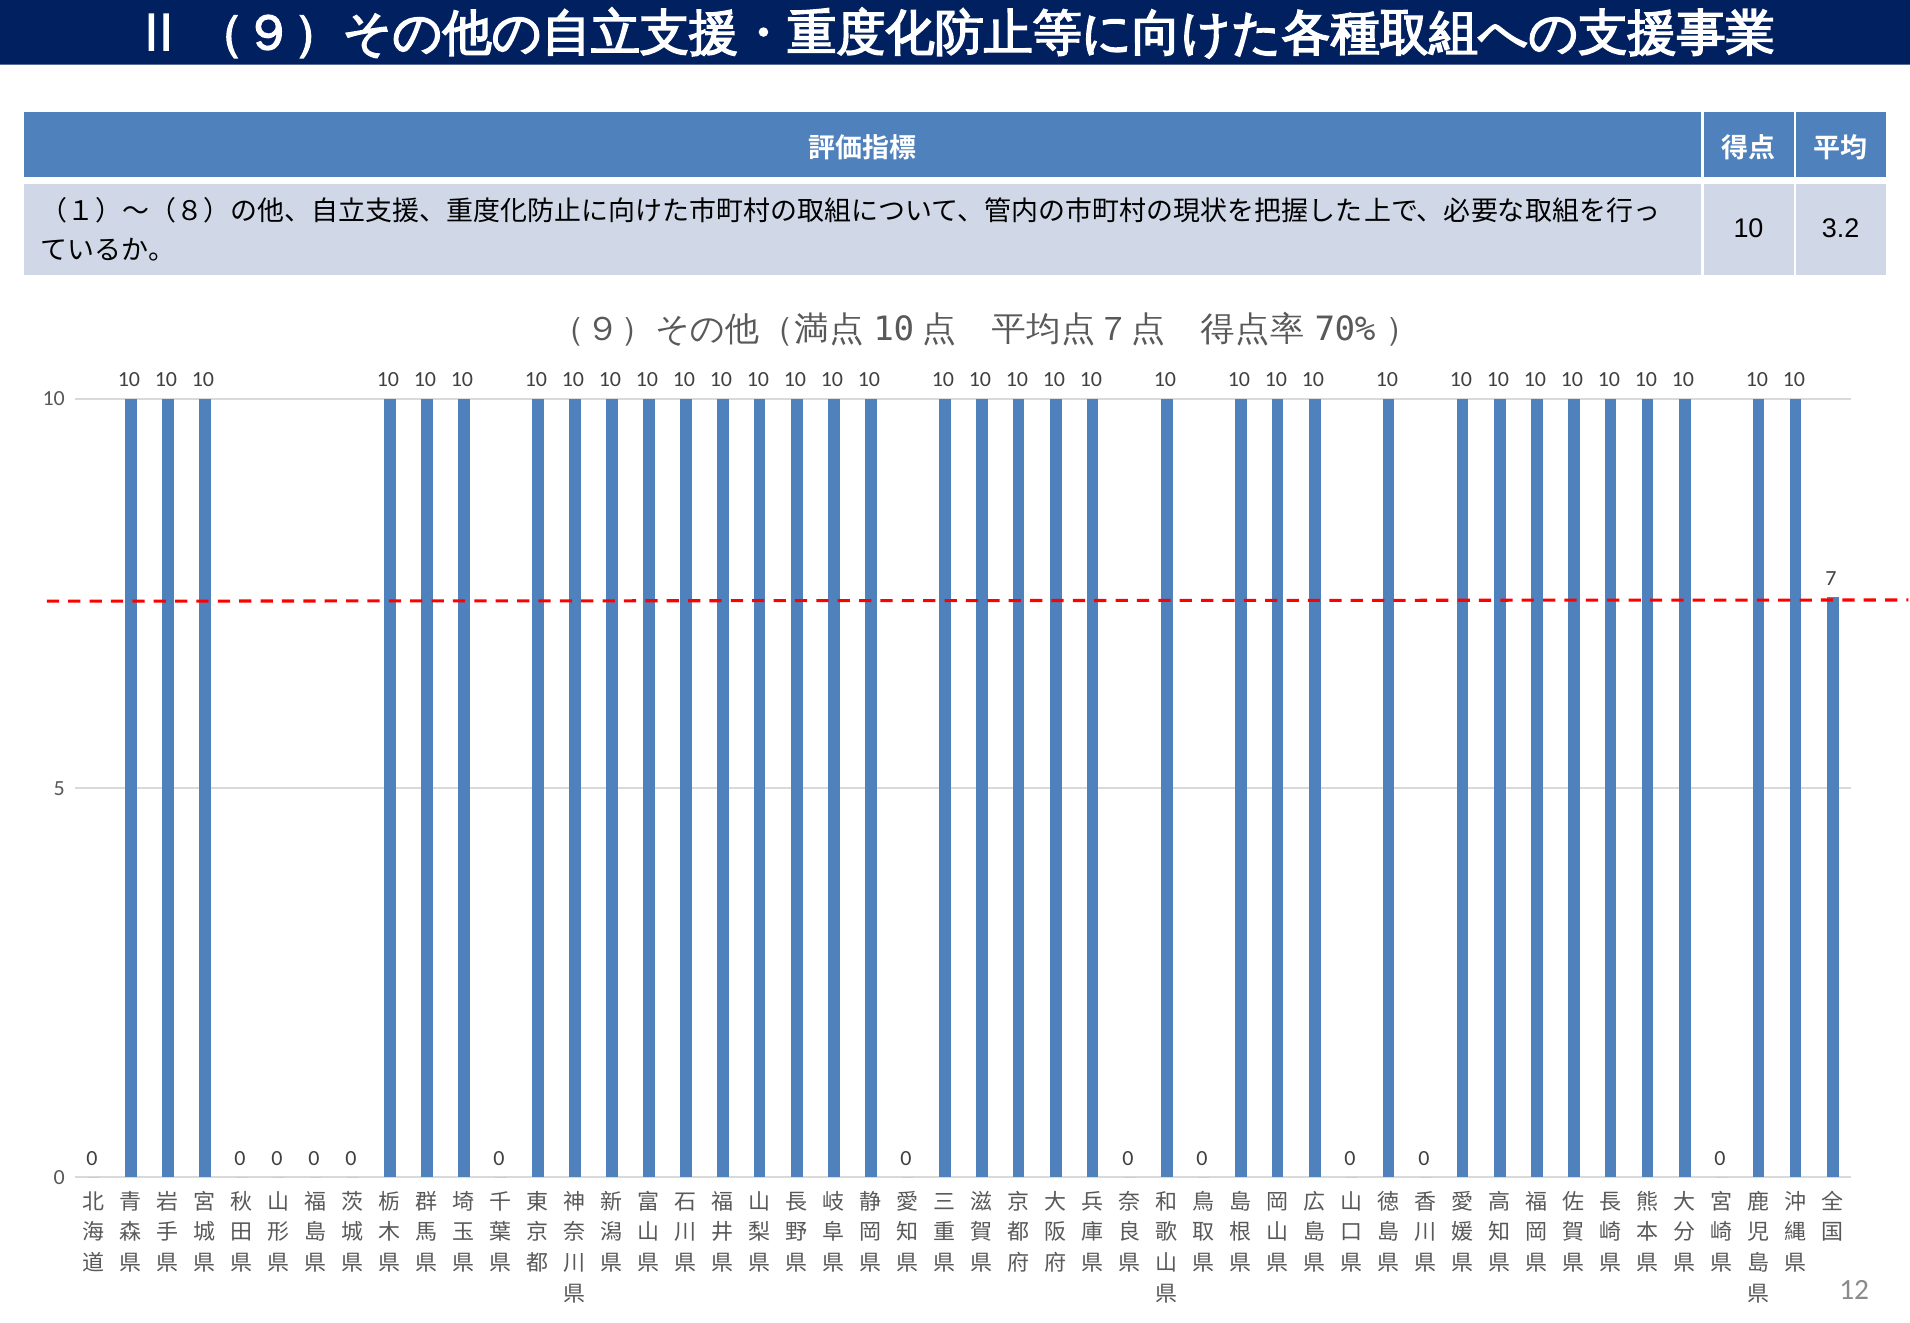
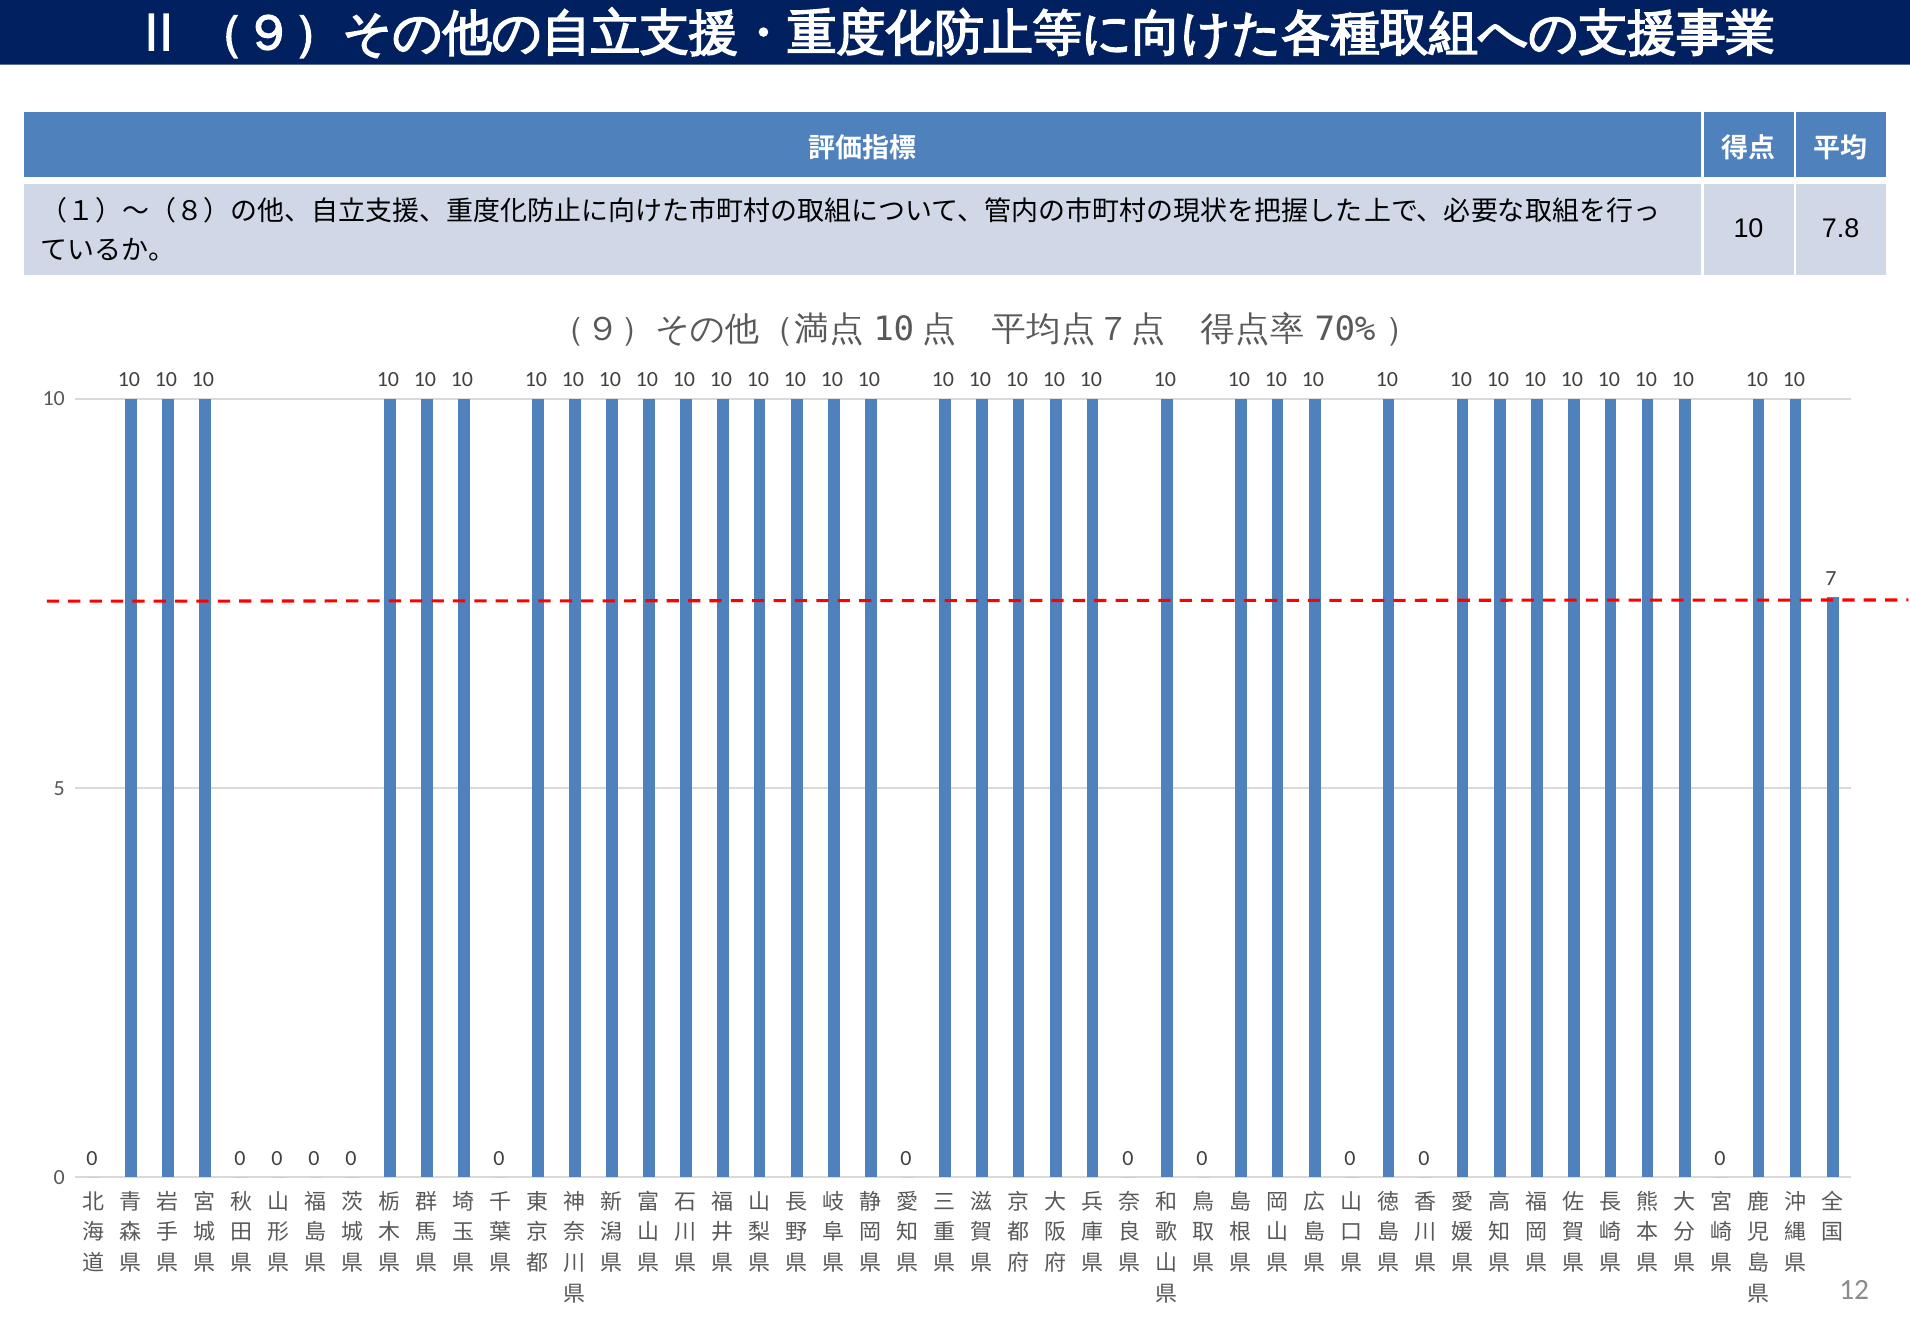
3.2: 3.2 -> 7.8 (1841, 229)
